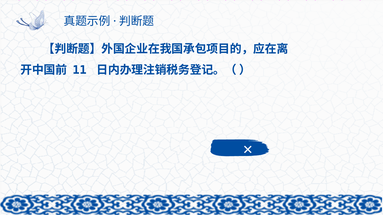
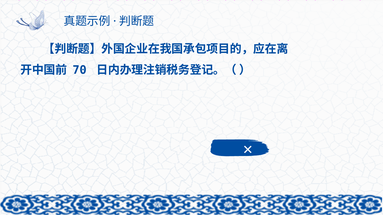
11: 11 -> 70 (80, 70)
